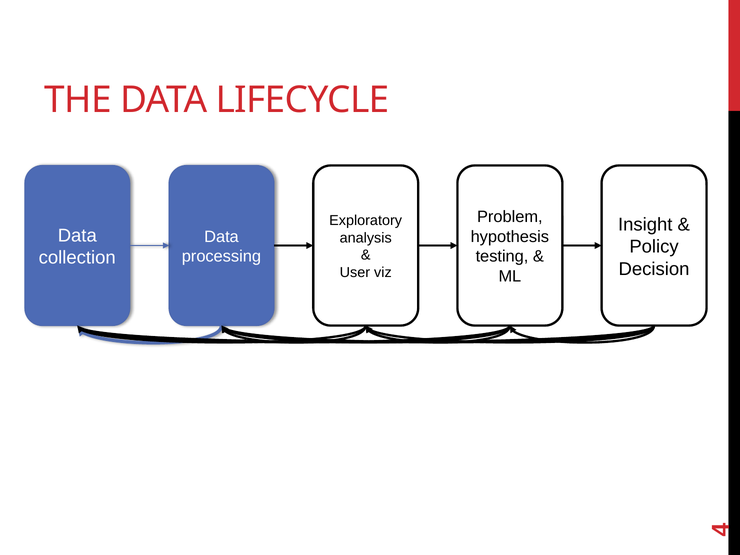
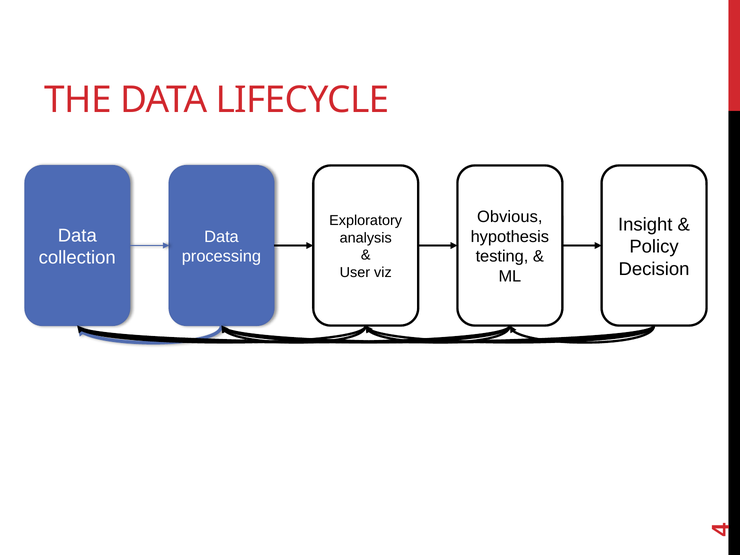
Problem: Problem -> Obvious (510, 217)
